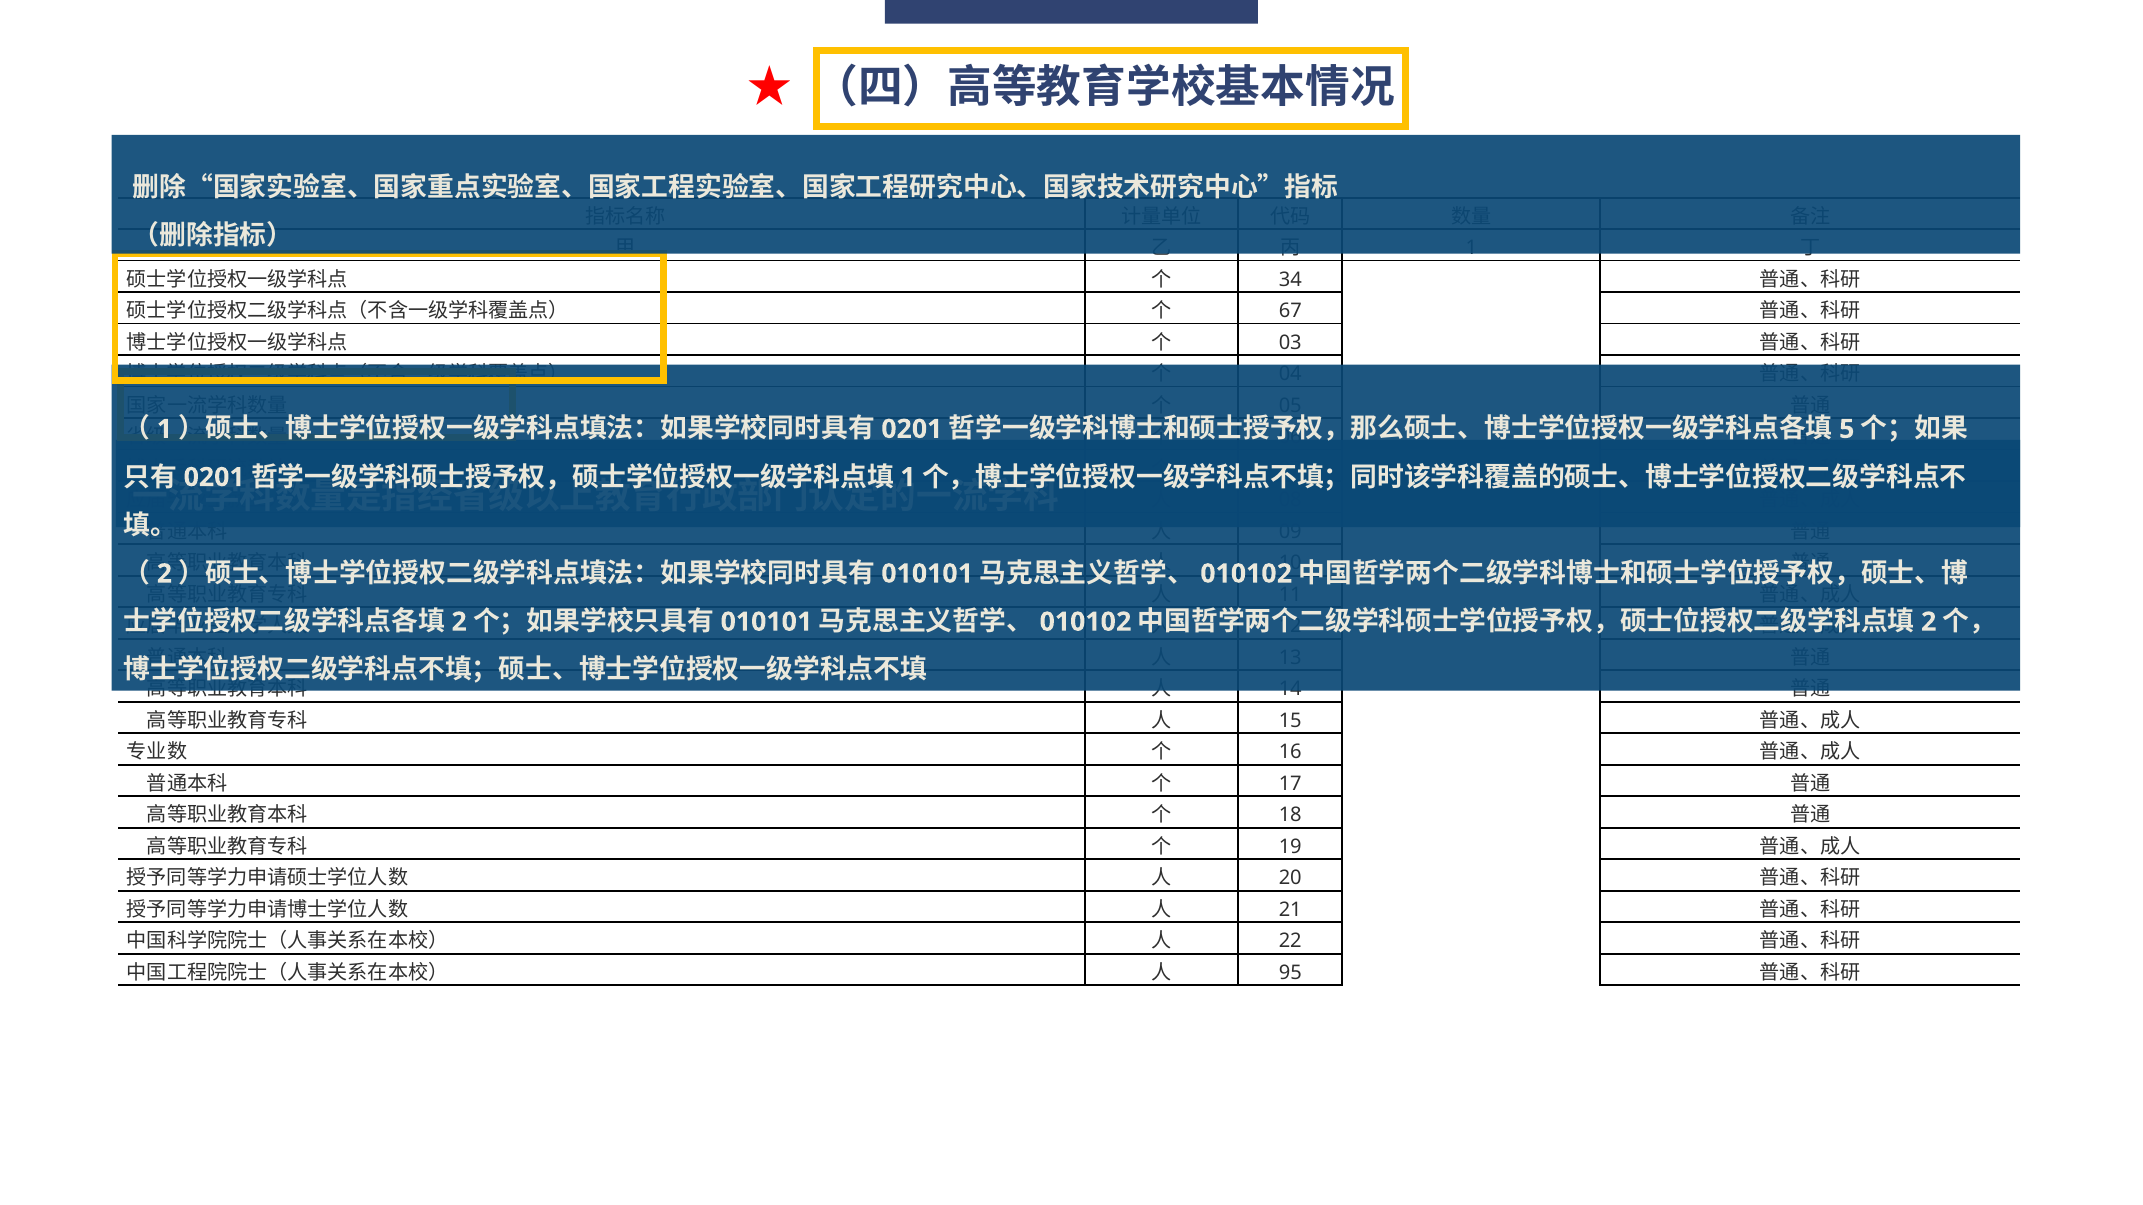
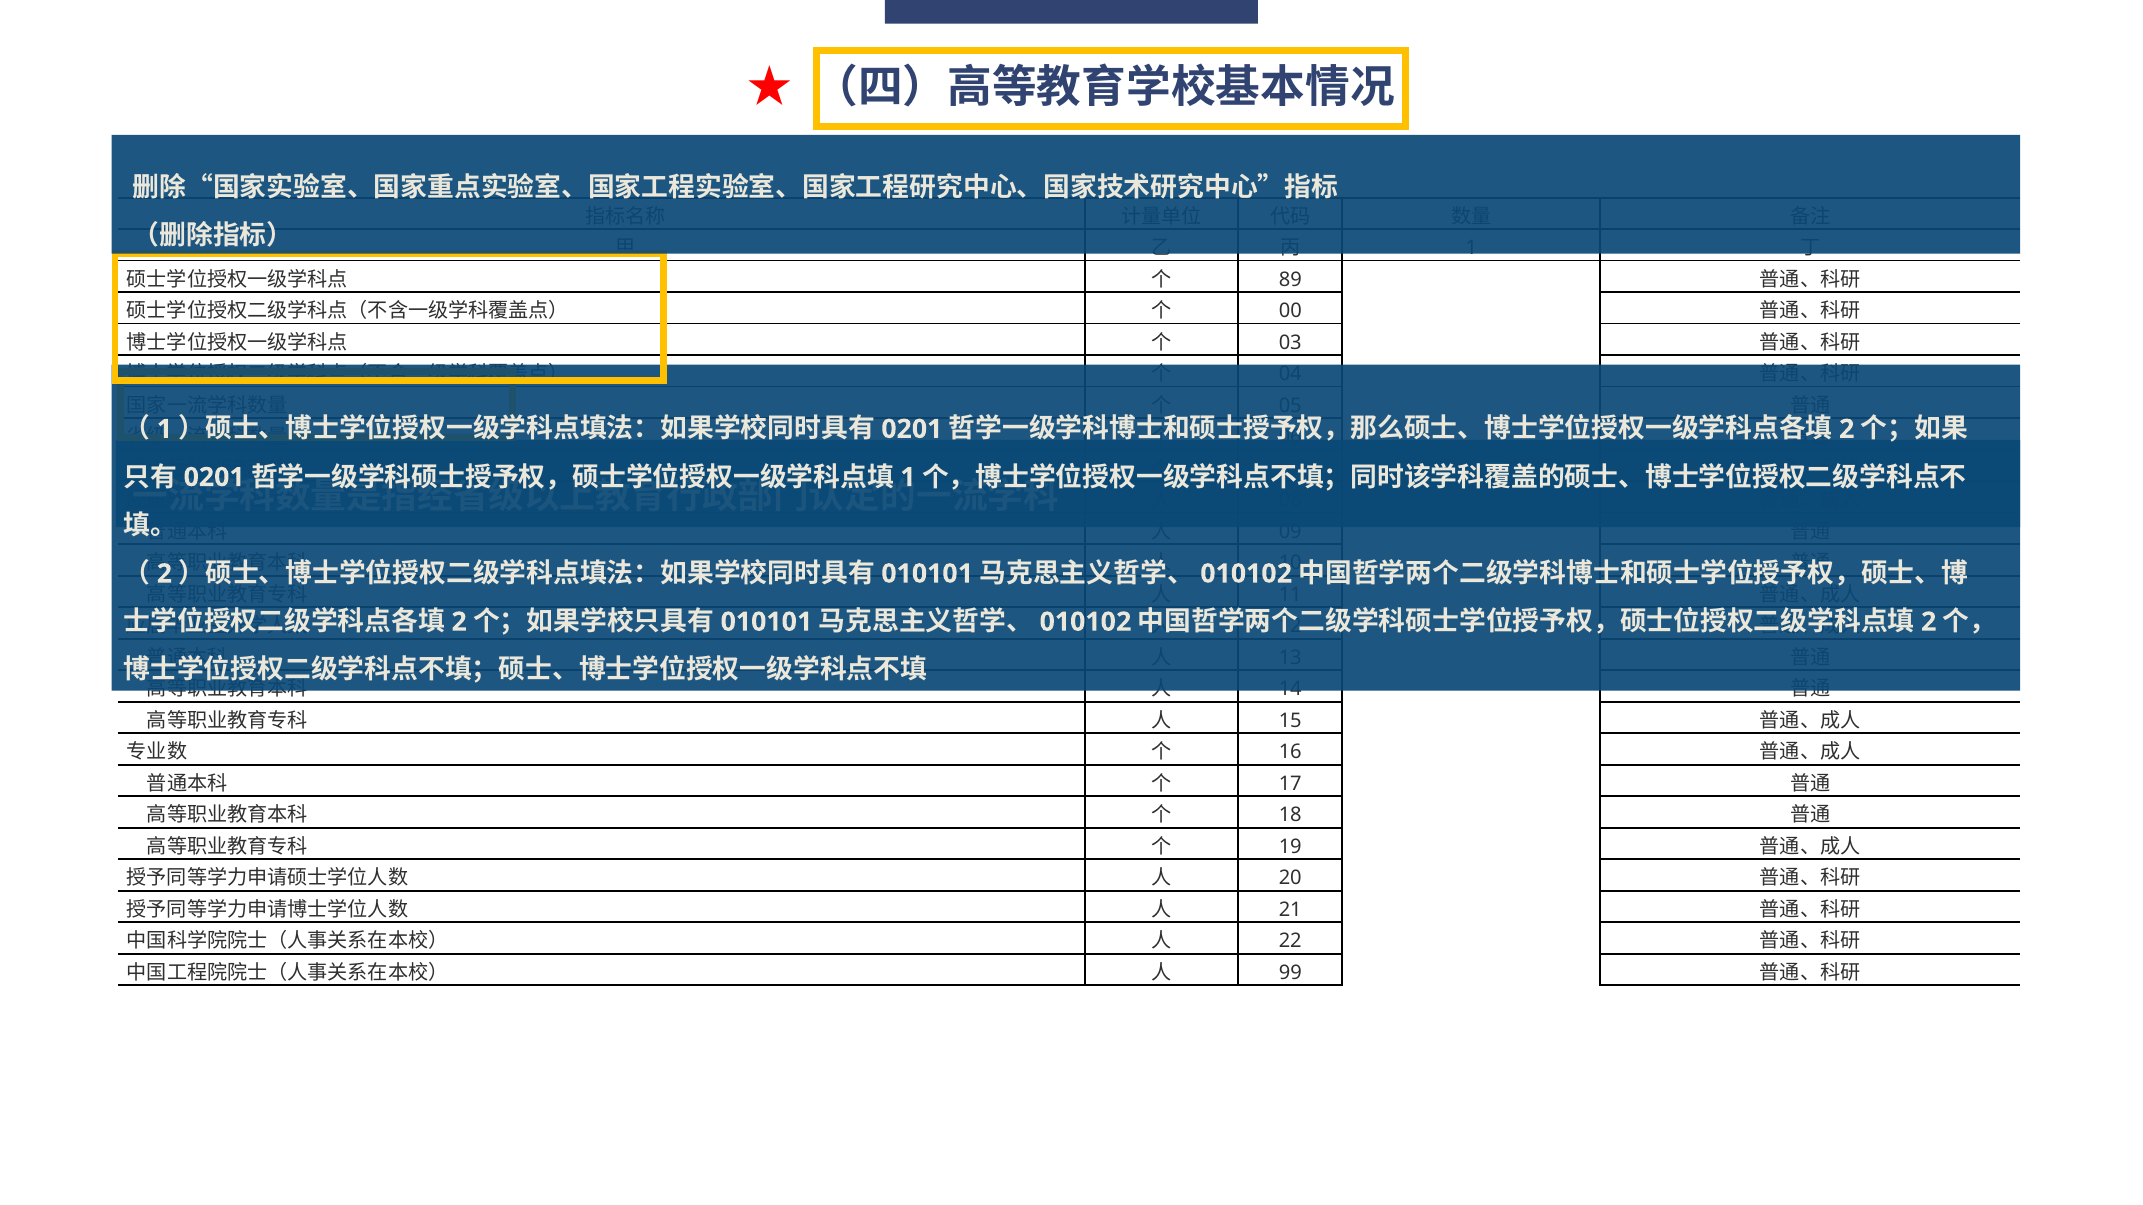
34: 34 -> 89 (1290, 279)
67: 67 -> 00 (1290, 311)
5: 5 -> 2 (1847, 429)
95: 95 -> 99 (1290, 973)
